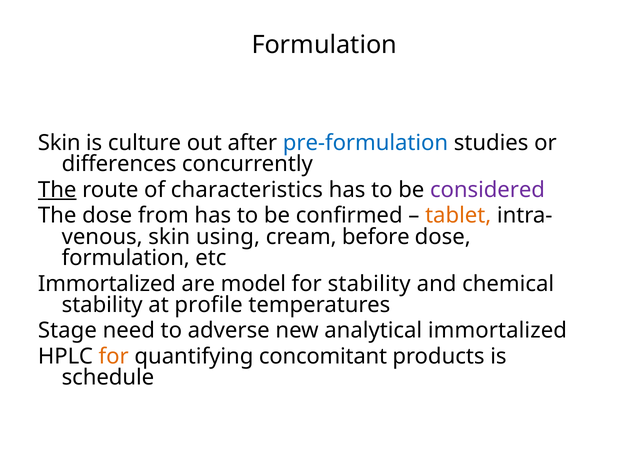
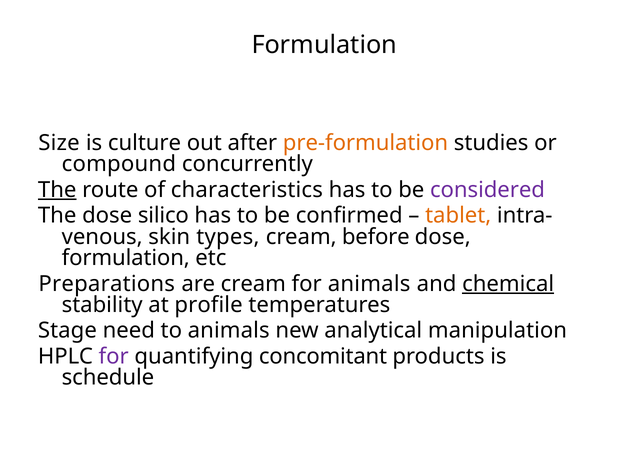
Skin: Skin -> Size (59, 143)
pre-formulation colour: blue -> orange (365, 143)
differences: differences -> compound (119, 164)
from: from -> silico (163, 216)
using: using -> types (228, 237)
Immortalized: Immortalized -> Preparations (107, 284)
are model: model -> cream (253, 284)
for stability: stability -> animals (369, 284)
chemical underline: none -> present (508, 284)
to adverse: adverse -> animals (229, 331)
analytical immortalized: immortalized -> manipulation (498, 331)
for colour: orange -> purple (114, 357)
